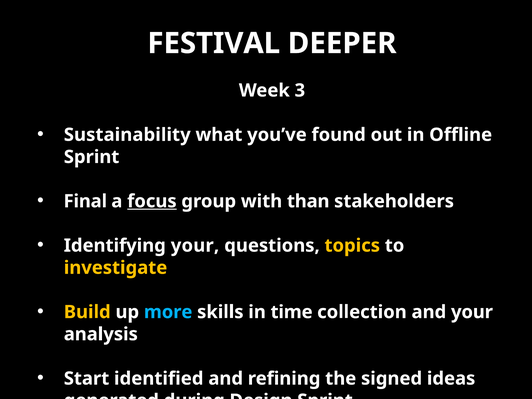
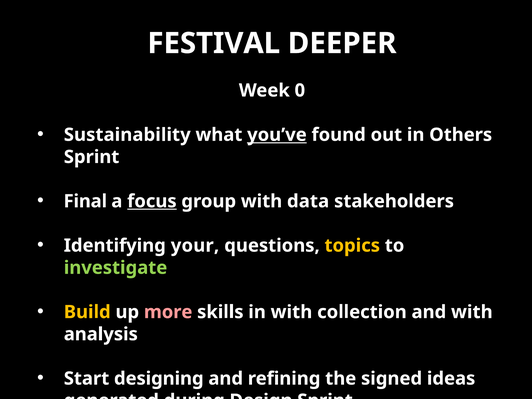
3: 3 -> 0 (300, 90)
you’ve underline: none -> present (277, 135)
Offline: Offline -> Others (461, 135)
than: than -> data (308, 201)
investigate colour: yellow -> light green (116, 268)
more colour: light blue -> pink (168, 312)
in time: time -> with (291, 312)
and your: your -> with (472, 312)
identified: identified -> designing (159, 379)
